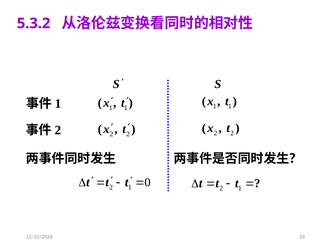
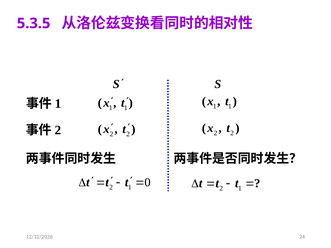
5.3.2: 5.3.2 -> 5.3.5 (34, 23)
